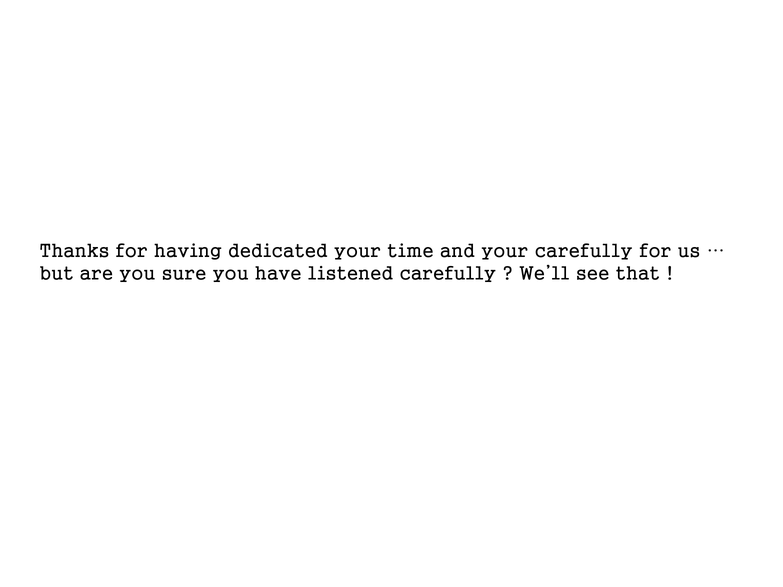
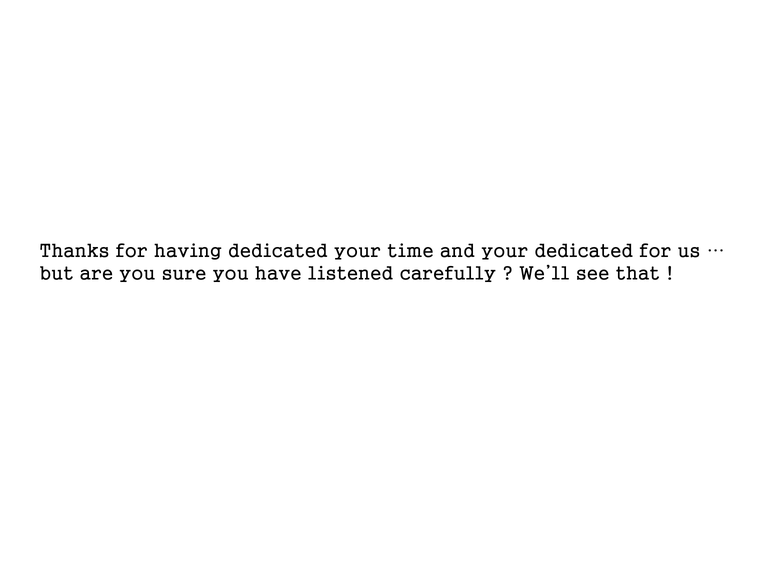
your carefully: carefully -> dedicated (584, 251)
